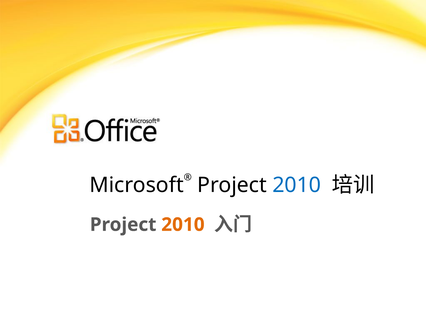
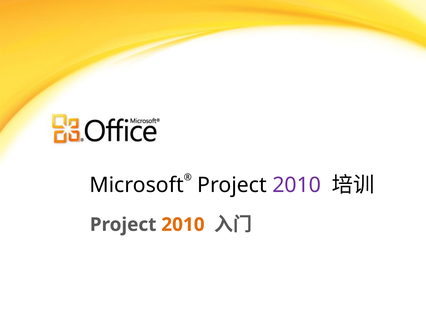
2010 colour: blue -> purple (297, 185)
